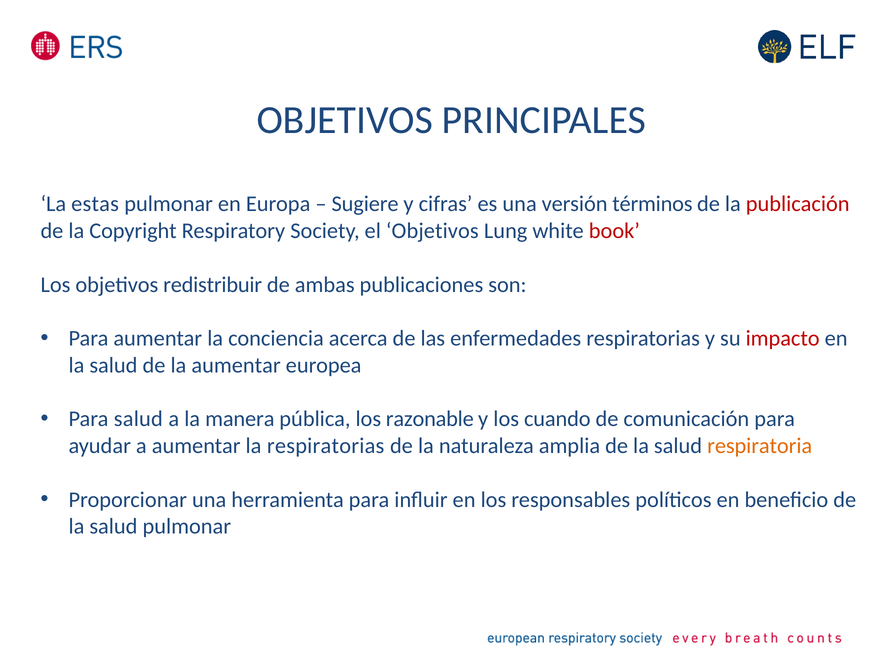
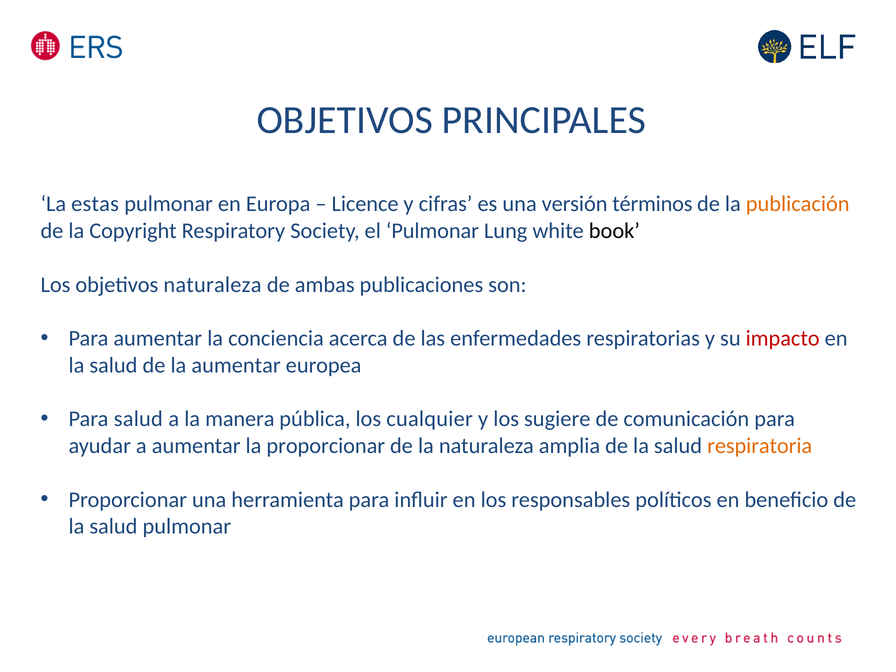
Sugiere: Sugiere -> Licence (365, 204)
publicación colour: red -> orange (798, 204)
el Objetivos: Objetivos -> Pulmonar (432, 231)
book colour: red -> black (614, 231)
objetivos redistribuir: redistribuir -> naturaleza (212, 285)
razonable: razonable -> cualquier (430, 419)
cuando: cuando -> sugiere (557, 419)
la respiratorias: respiratorias -> proporcionar (326, 446)
